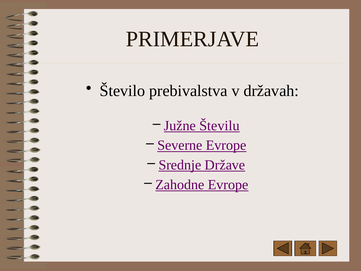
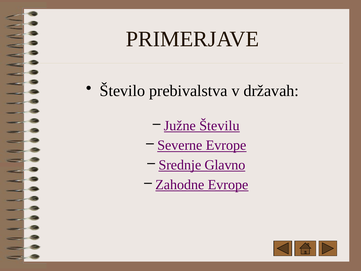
Države: Države -> Glavno (225, 165)
